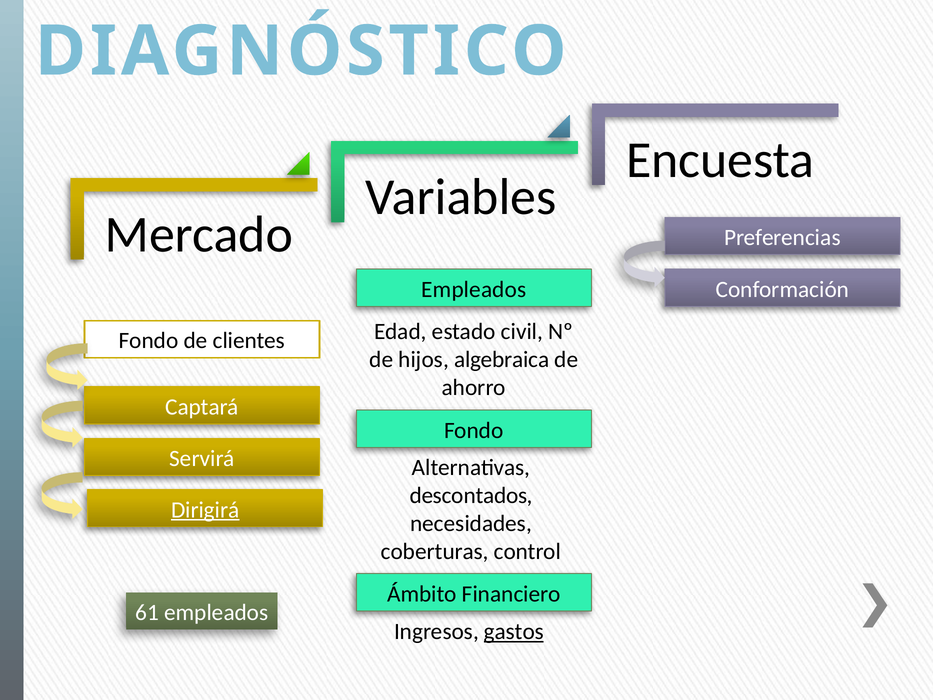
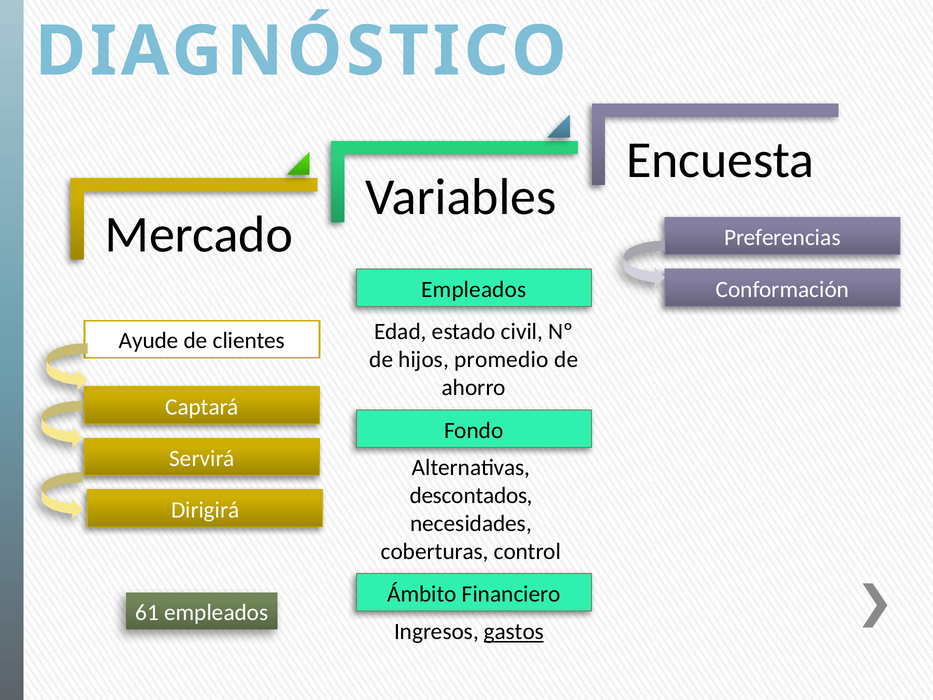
Fondo: Fondo -> Ayude (149, 341)
algebraica: algebraica -> promedio (501, 359)
Dirigirá underline: present -> none (205, 510)
